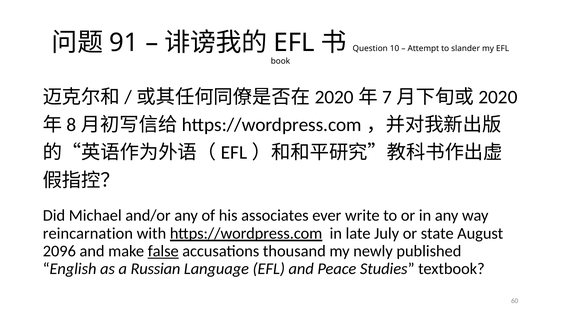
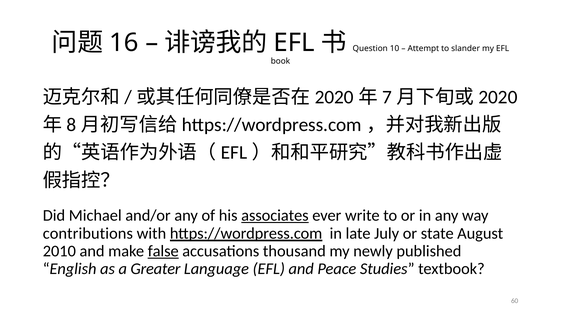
91: 91 -> 16 (124, 43)
associates underline: none -> present (275, 216)
reincarnation: reincarnation -> contributions (88, 234)
2096: 2096 -> 2010 (59, 252)
Russian: Russian -> Greater (156, 269)
